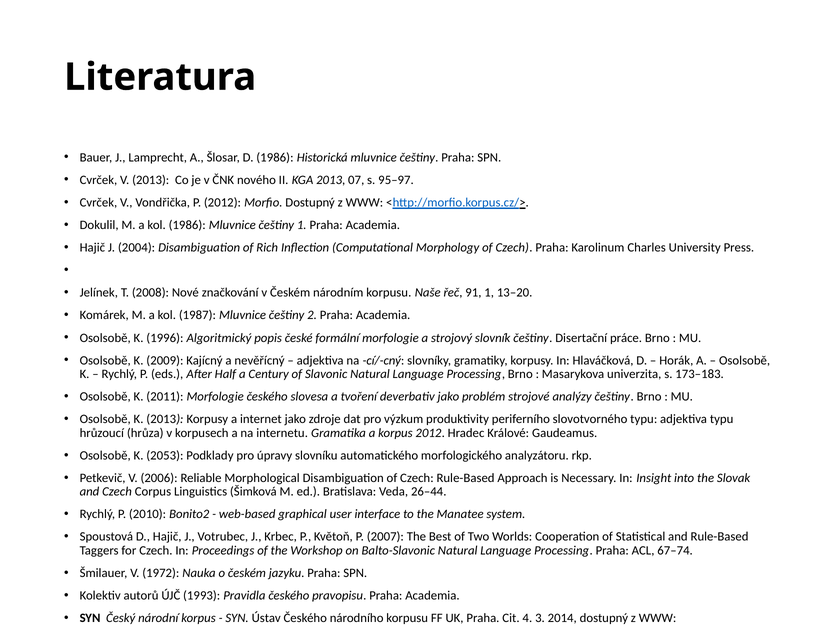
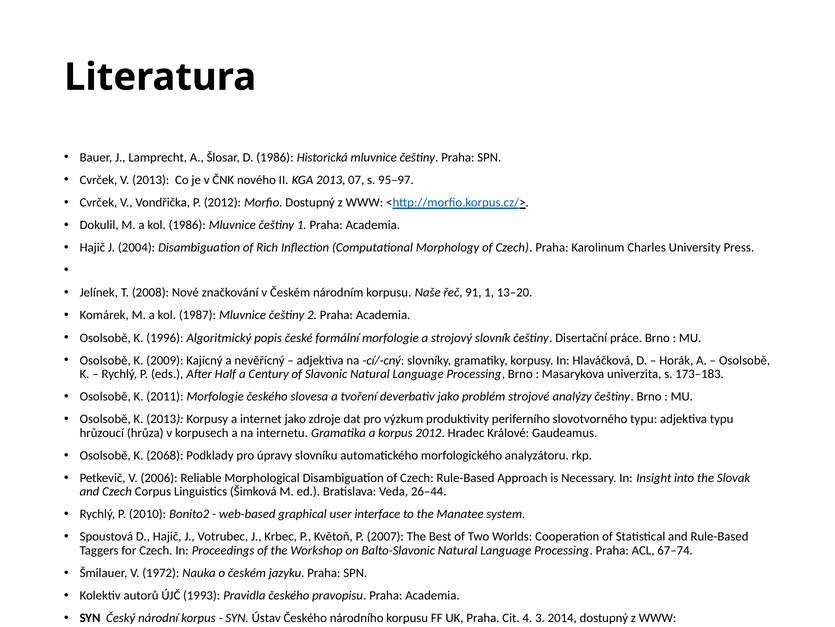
2053: 2053 -> 2068 (165, 455)
